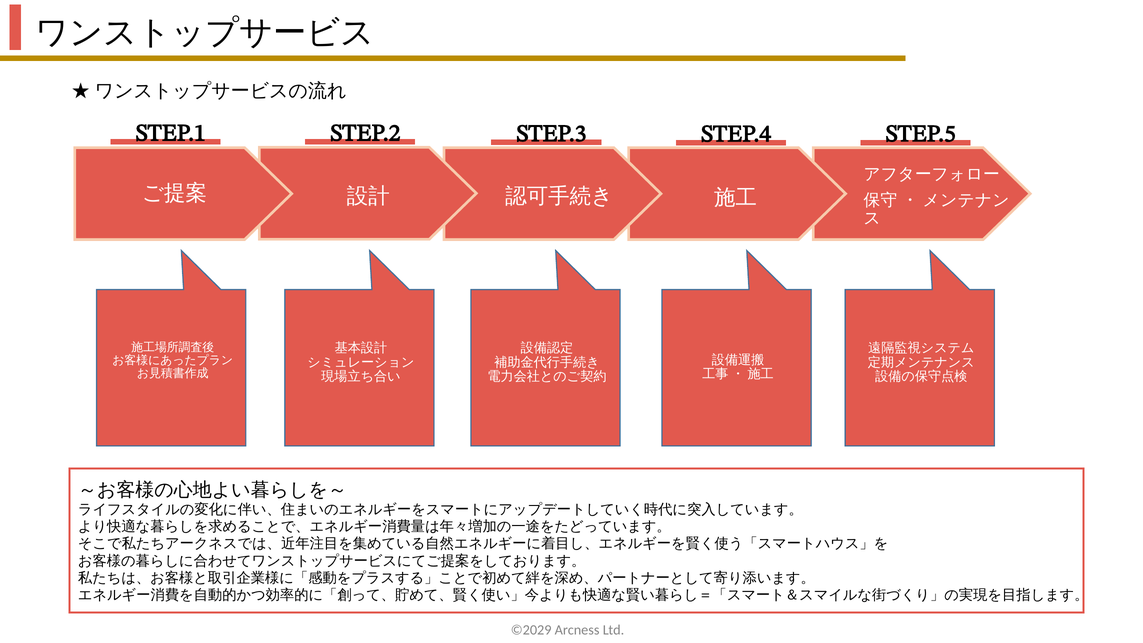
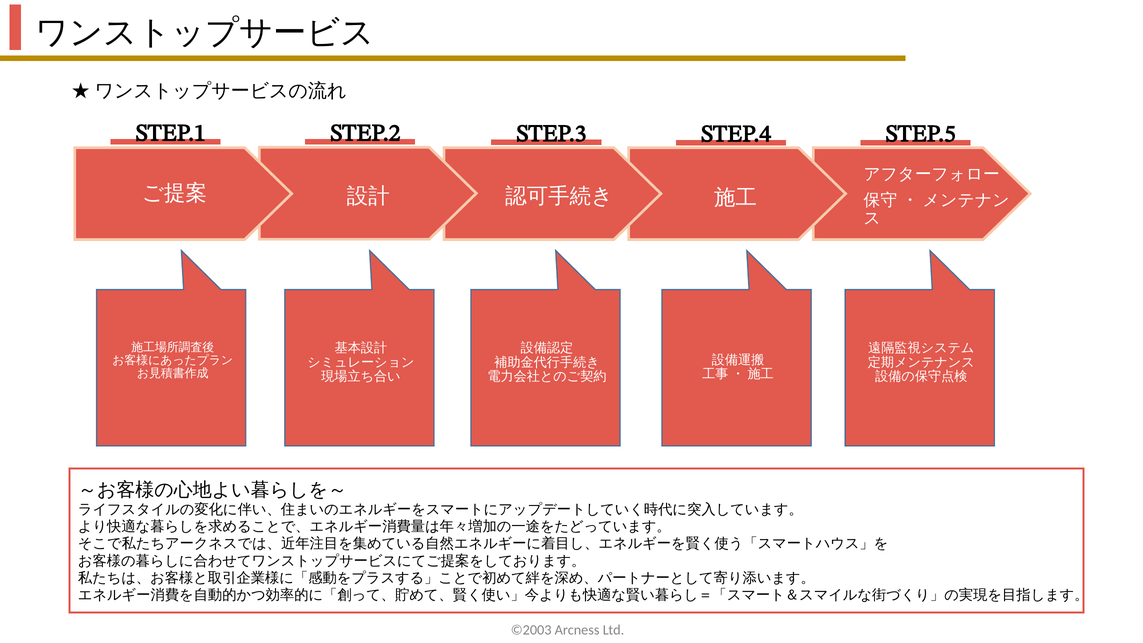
©2029: ©2029 -> ©2003 (531, 630)
